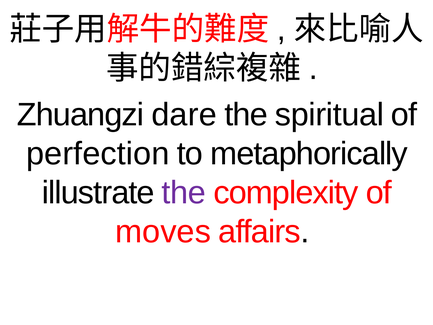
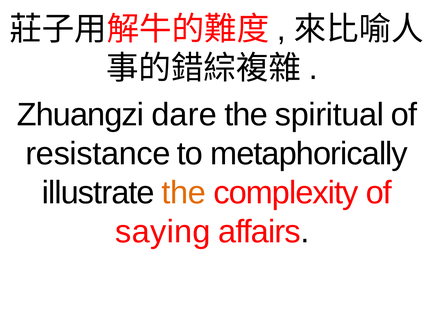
perfection: perfection -> resistance (98, 154)
the colour: purple -> orange (184, 193)
moves: moves -> saying (163, 232)
